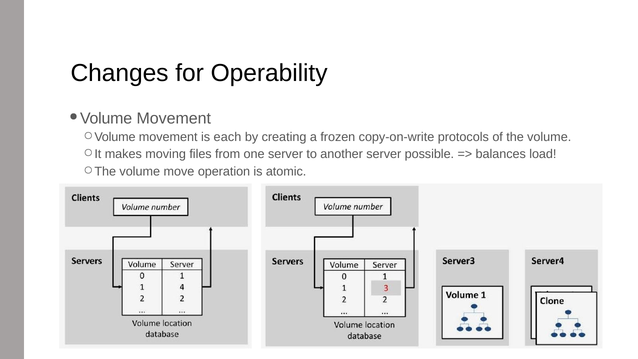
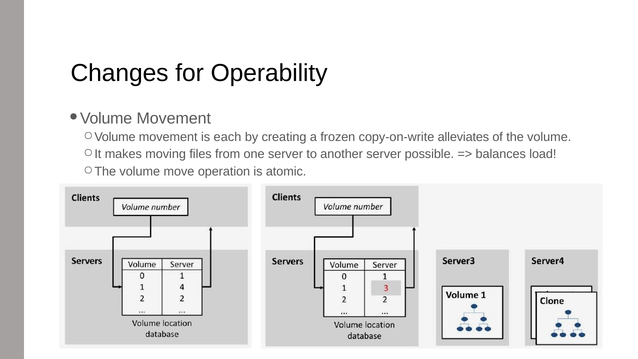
protocols: protocols -> alleviates (463, 137)
